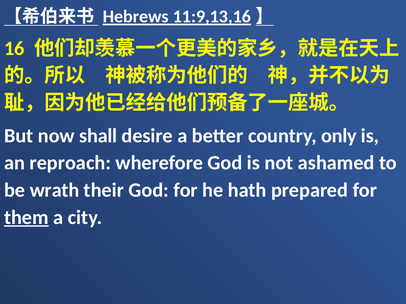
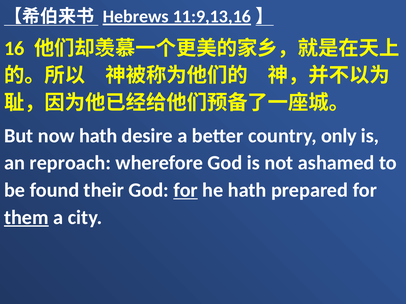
now shall: shall -> hath (98, 136)
wrath: wrath -> found (54, 190)
for underline: none -> present (186, 190)
